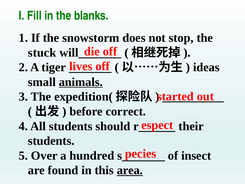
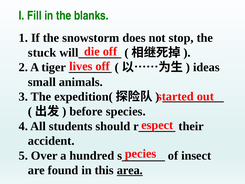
animals underline: present -> none (81, 82)
correct: correct -> species (126, 111)
students: students -> accident (51, 141)
